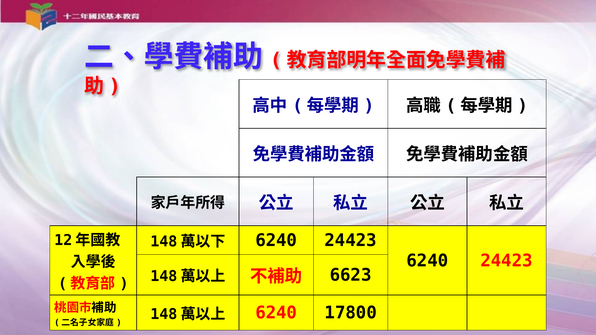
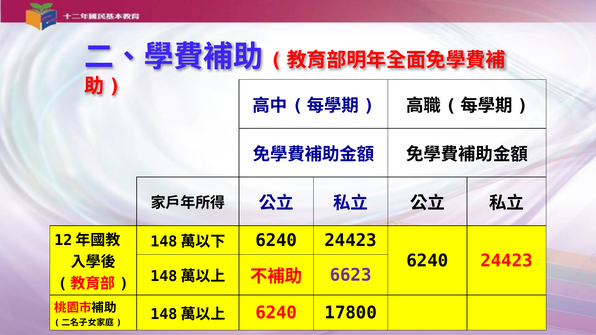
6623 colour: black -> purple (351, 275)
